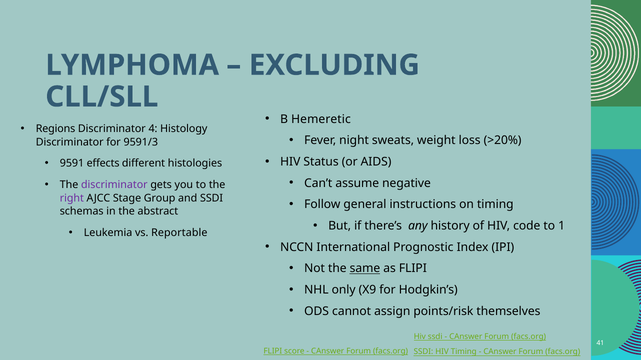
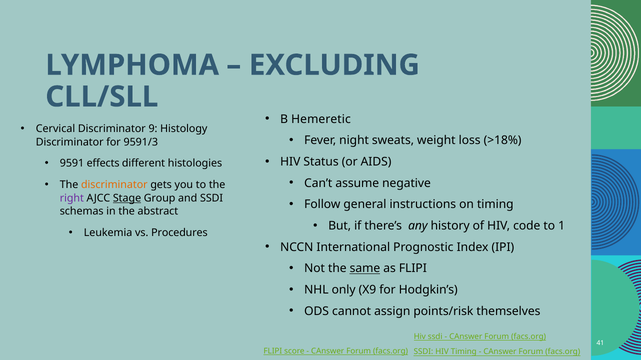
Regions: Regions -> Cervical (55, 129)
4: 4 -> 9 (153, 129)
>20%: >20% -> >18% (503, 141)
discriminator colour: purple -> orange (114, 185)
Stage underline: none -> present (127, 198)
Reportable: Reportable -> Procedures (179, 233)
